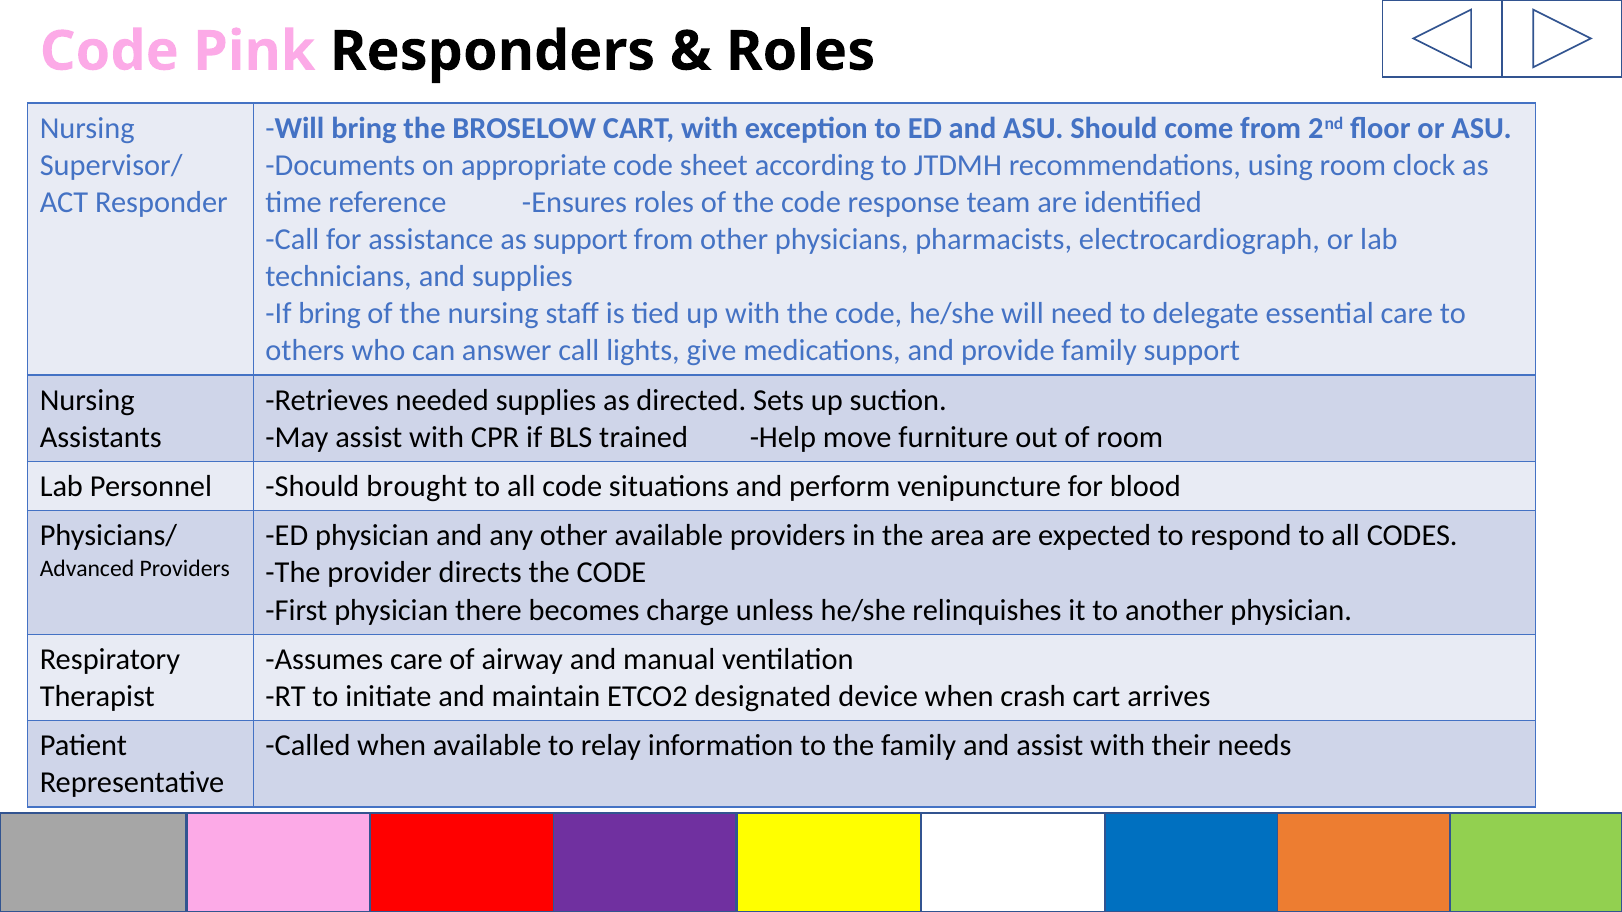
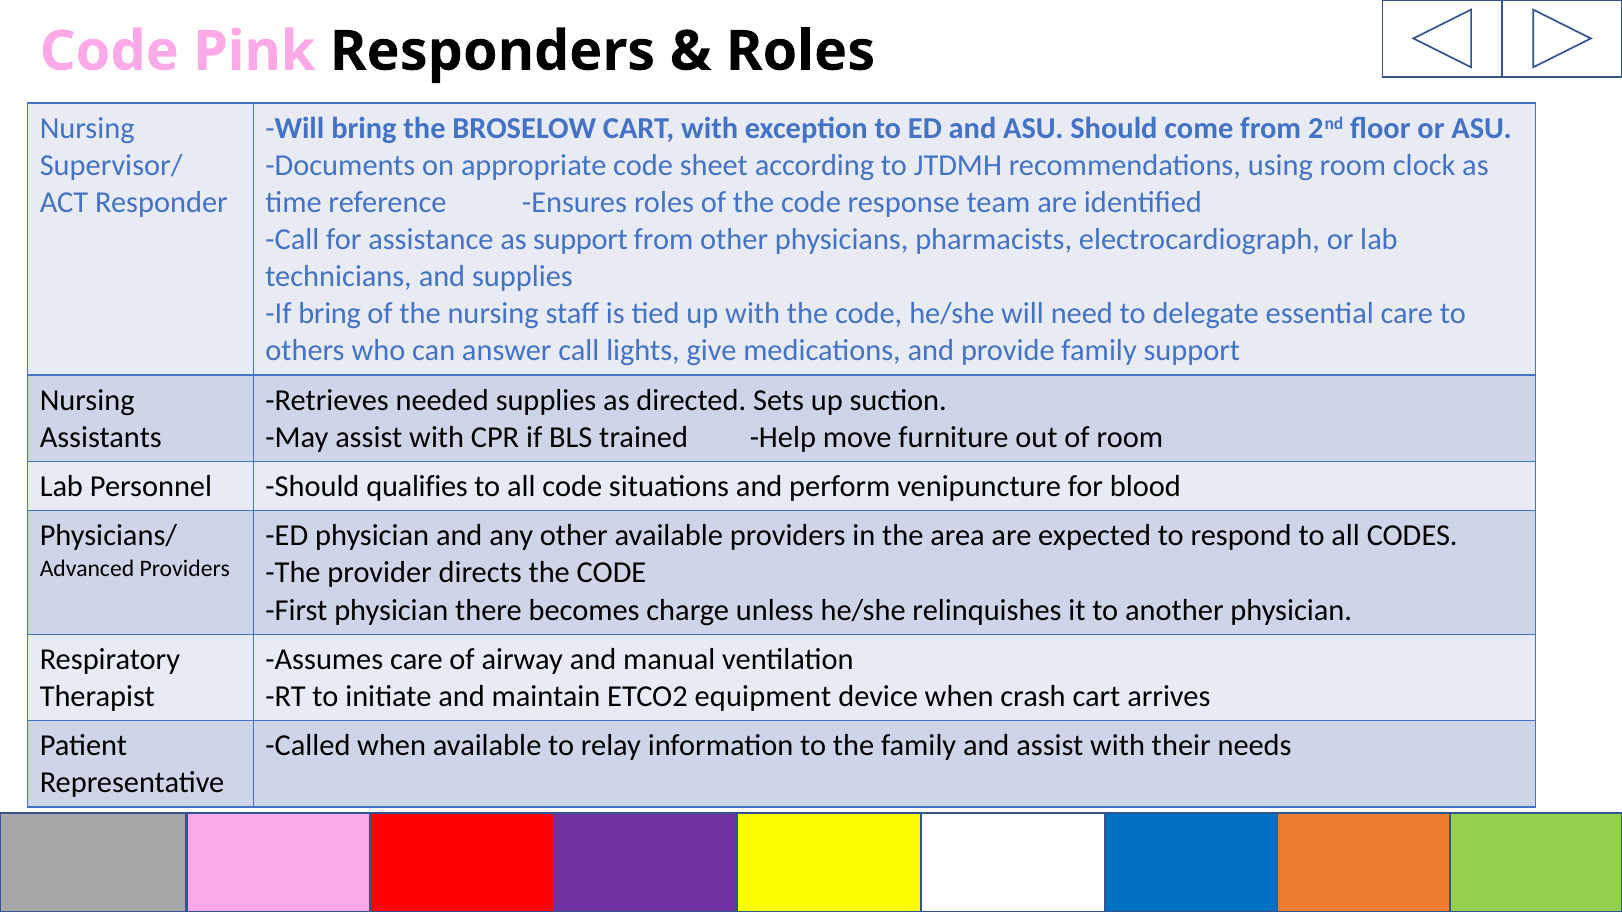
brought: brought -> qualifies (417, 487)
designated: designated -> equipment (763, 697)
